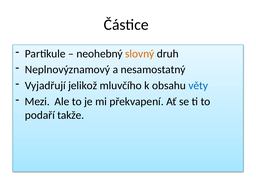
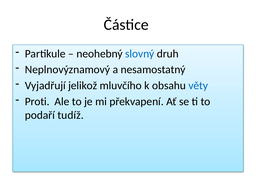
slovný colour: orange -> blue (140, 54)
Mezi: Mezi -> Proti (37, 102)
takže: takže -> tudíž (71, 115)
